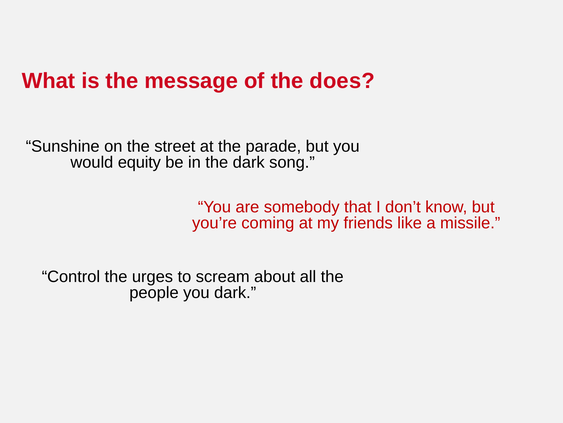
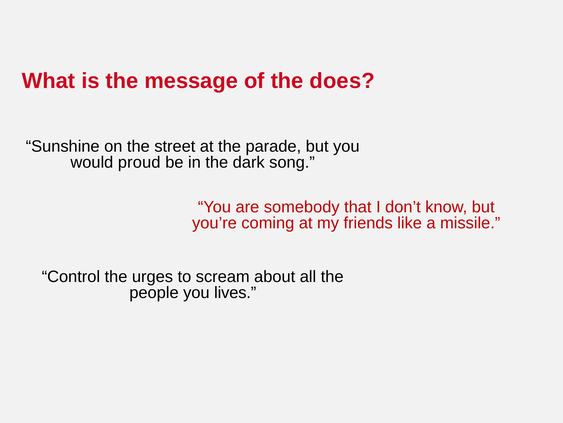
equity: equity -> proud (139, 162)
you dark: dark -> lives (235, 292)
